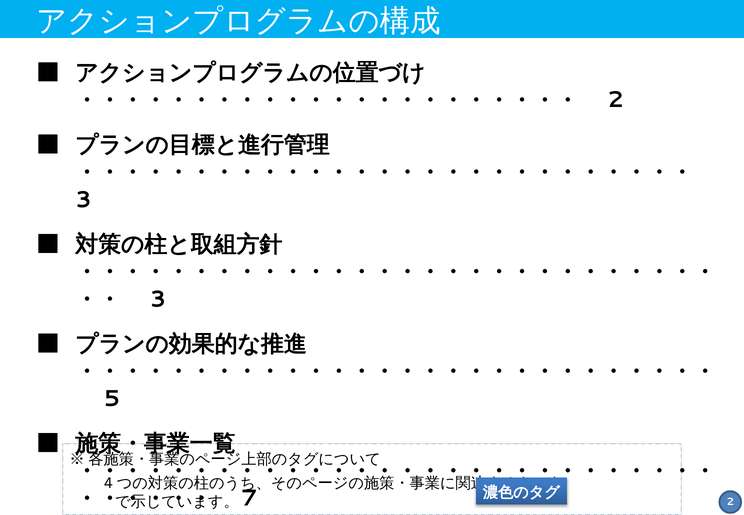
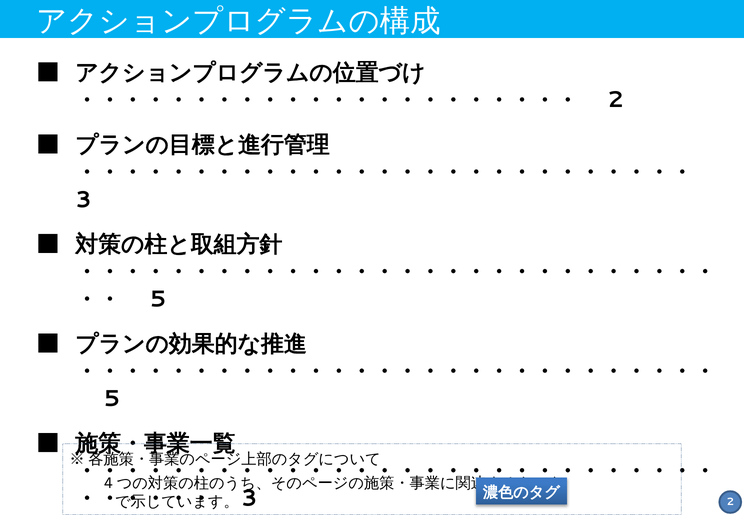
3: 3 -> 5 (158, 299)
7: 7 -> 3 (249, 498)
